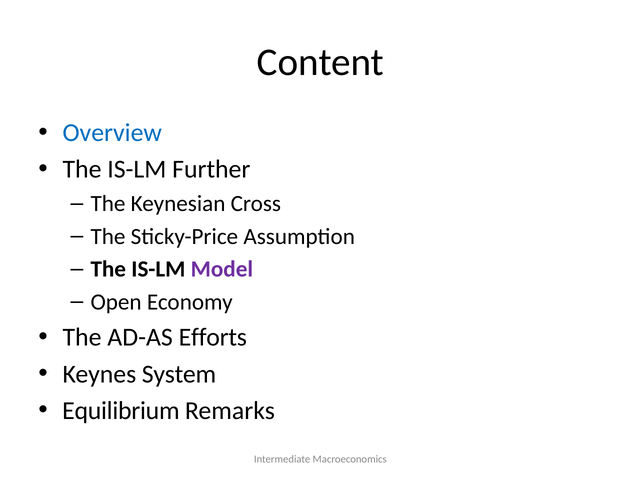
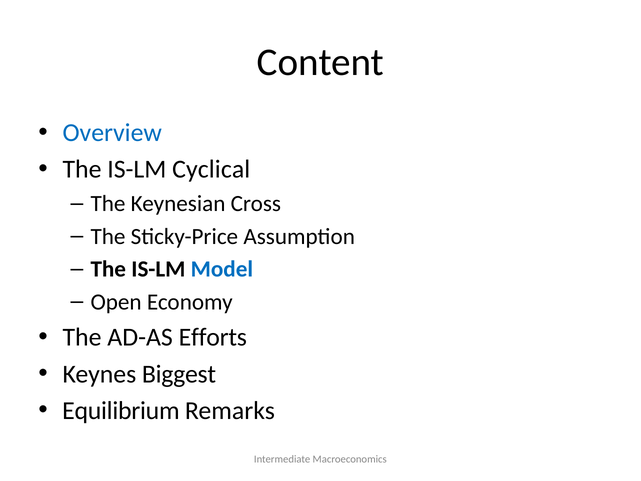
Further: Further -> Cyclical (211, 169)
Model colour: purple -> blue (222, 269)
System: System -> Biggest (179, 374)
